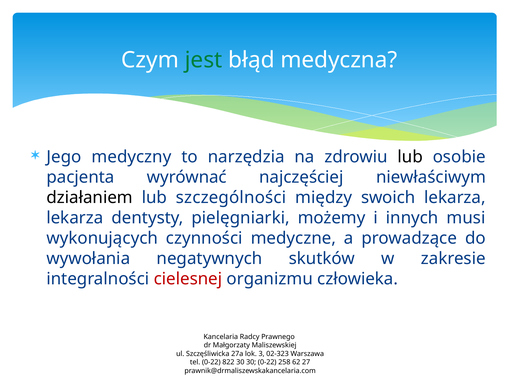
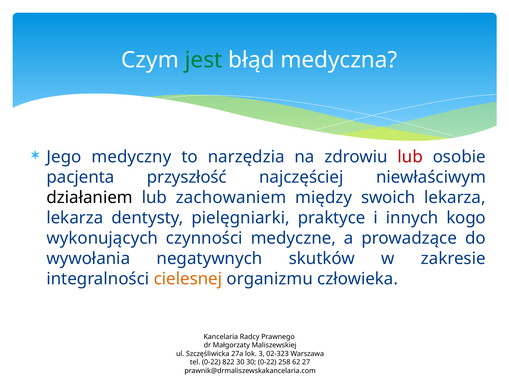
lub colour: black -> red (410, 157)
wyrównać: wyrównać -> przyszłość (187, 177)
szczególności: szczególności -> zachowaniem (231, 197)
możemy: możemy -> praktyce (332, 218)
musi: musi -> kogo (466, 218)
cielesnej colour: red -> orange (188, 279)
